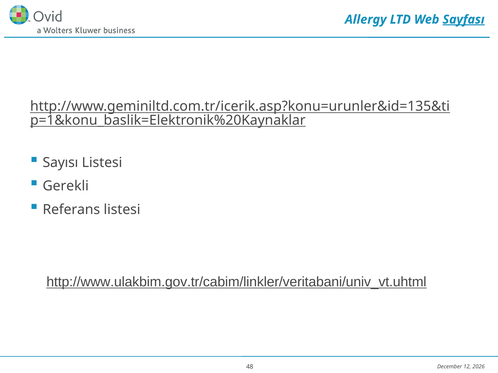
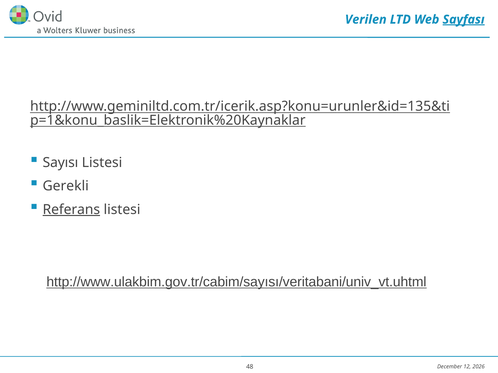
Allergy: Allergy -> Verilen (366, 20)
Referans underline: none -> present (71, 210)
http://www.ulakbim.gov.tr/cabim/linkler/veritabani/univ_vt.uhtml: http://www.ulakbim.gov.tr/cabim/linkler/veritabani/univ_vt.uhtml -> http://www.ulakbim.gov.tr/cabim/sayısı/veritabani/univ_vt.uhtml (236, 282)
